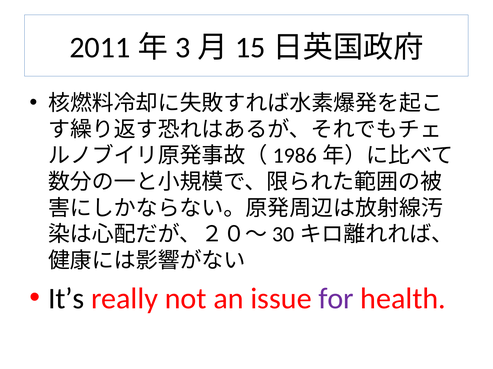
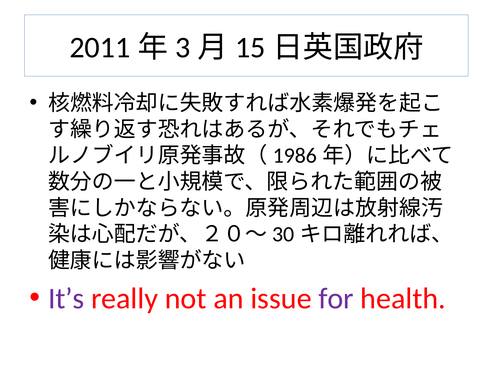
It’s colour: black -> purple (66, 299)
